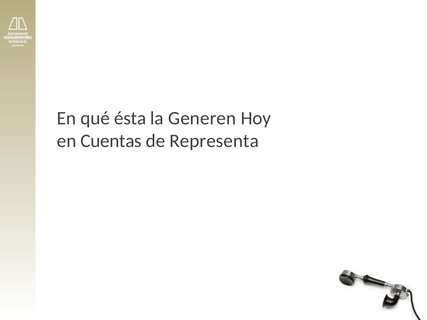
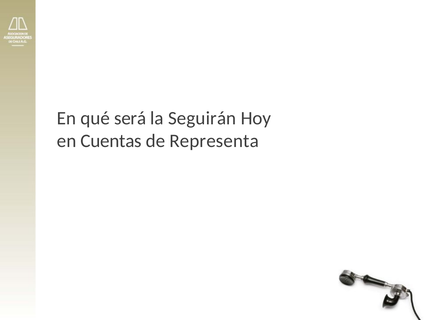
ésta: ésta -> será (130, 118)
Generen: Generen -> Seguirán (202, 118)
